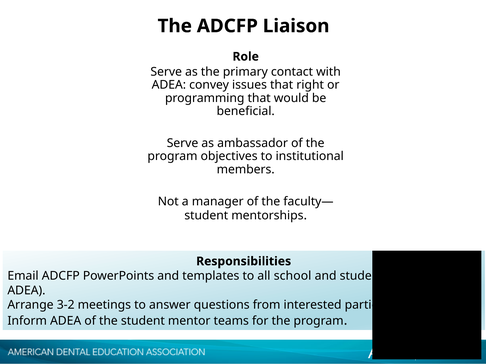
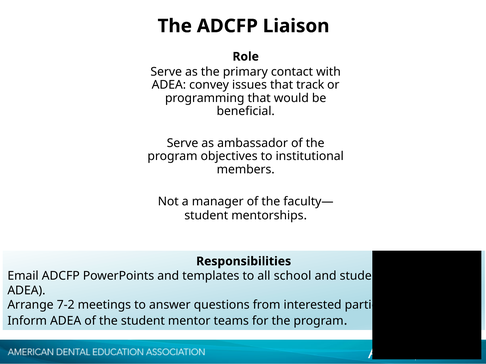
right: right -> track (310, 85)
3-2: 3-2 -> 7-2 (66, 305)
